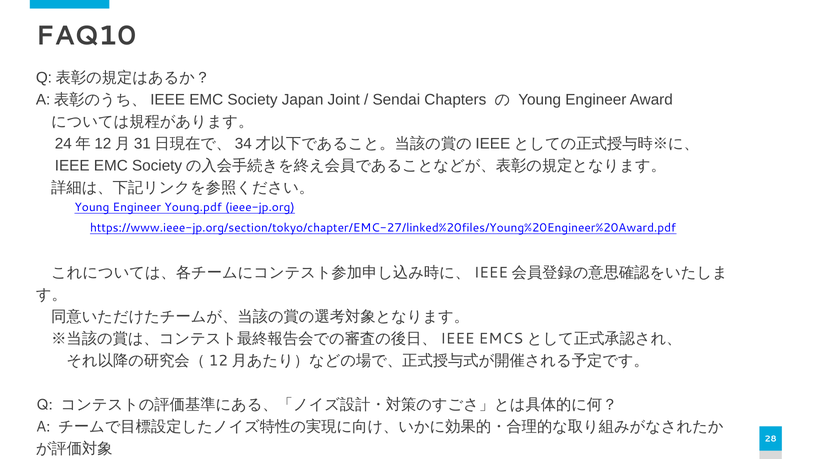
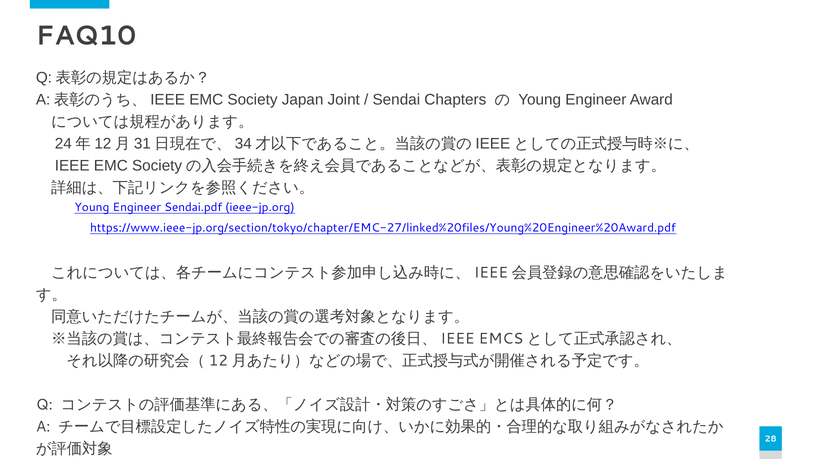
Young.pdf: Young.pdf -> Sendai.pdf (193, 207)
